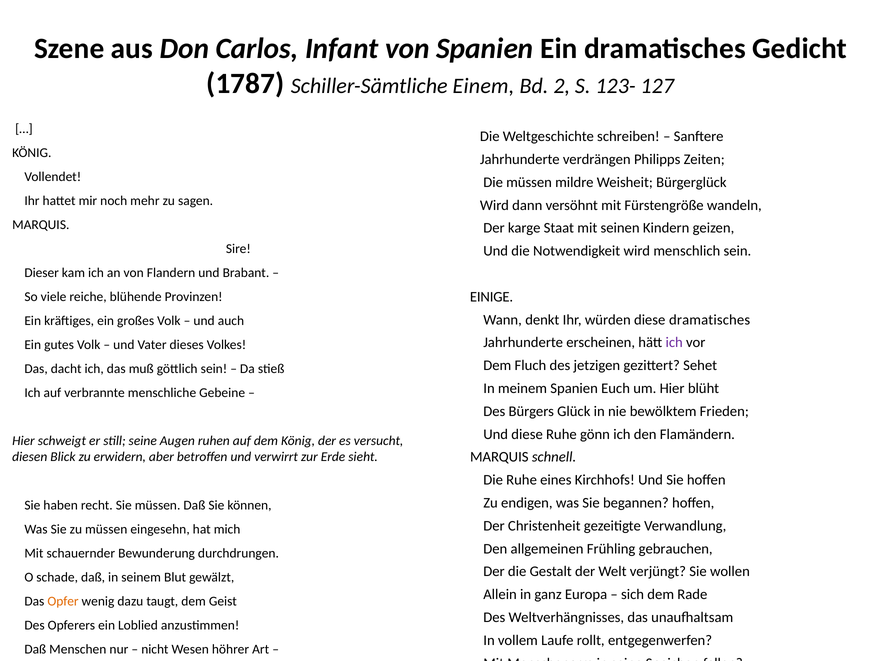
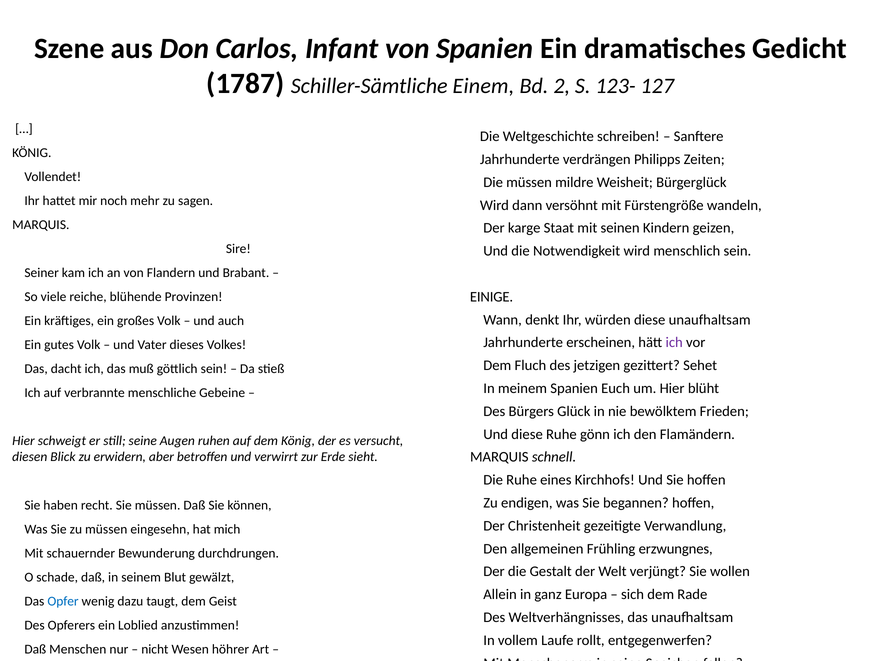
Dieser: Dieser -> Seiner (42, 273)
diese dramatisches: dramatisches -> unaufhaltsam (710, 320)
gebrauchen: gebrauchen -> erzwungnes (676, 549)
Opfer colour: orange -> blue (63, 601)
